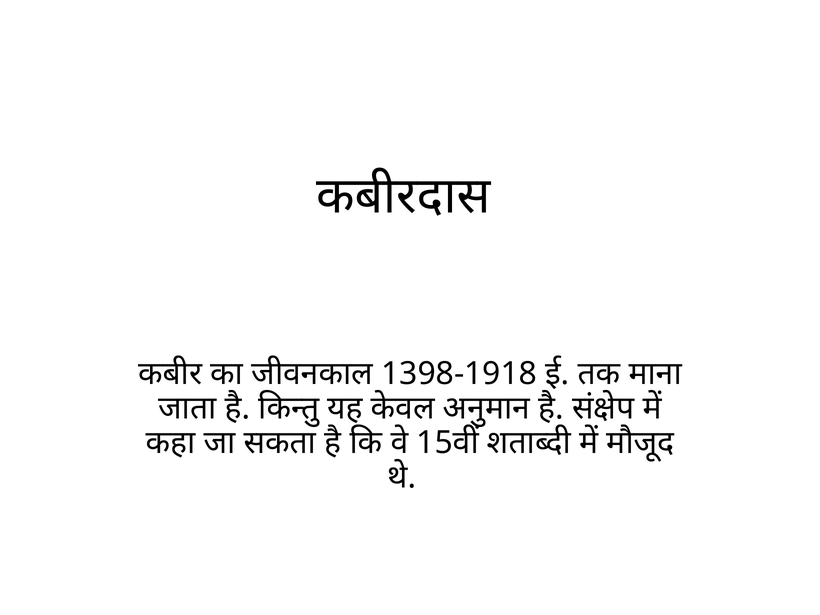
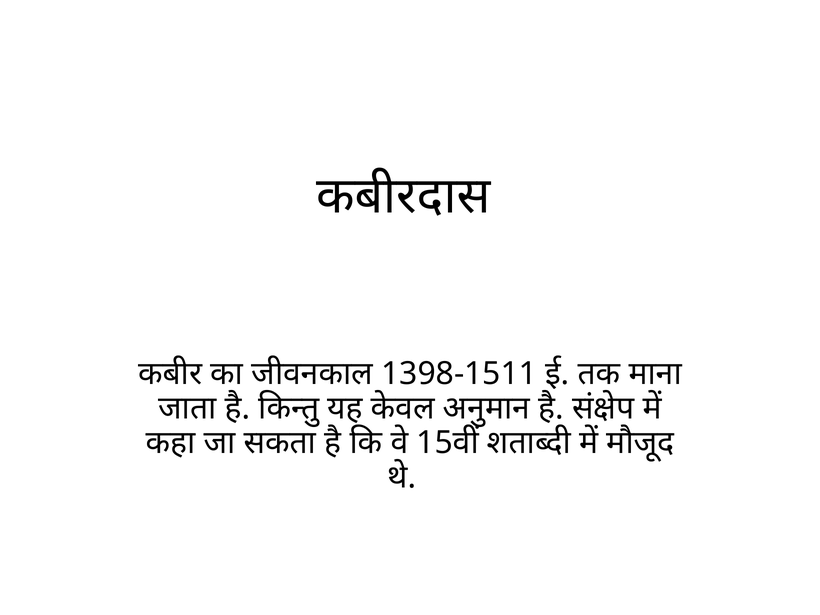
1398-1918: 1398-1918 -> 1398-1511 (459, 374)
